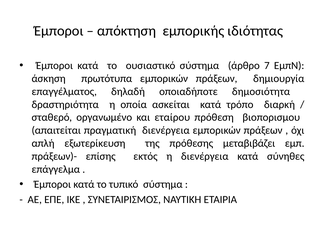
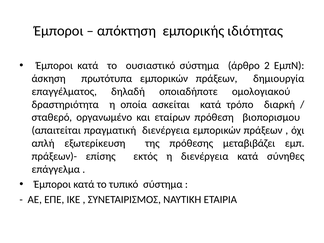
7: 7 -> 2 (267, 66)
δημοσιότητα: δημοσιότητα -> ομολογιακού (261, 91)
εταίρου: εταίρου -> εταίρων (172, 117)
